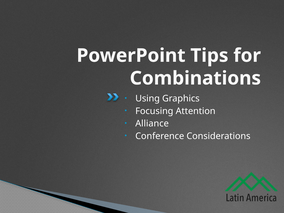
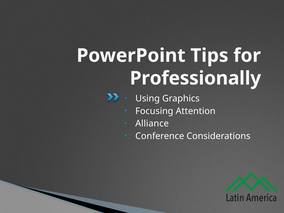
Combinations: Combinations -> Professionally (195, 78)
